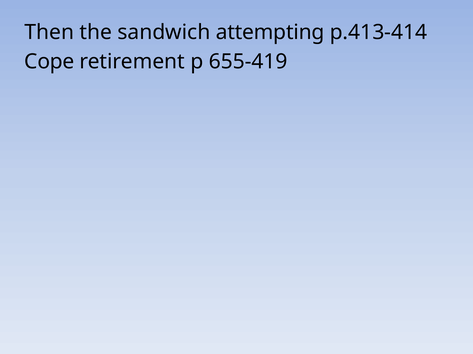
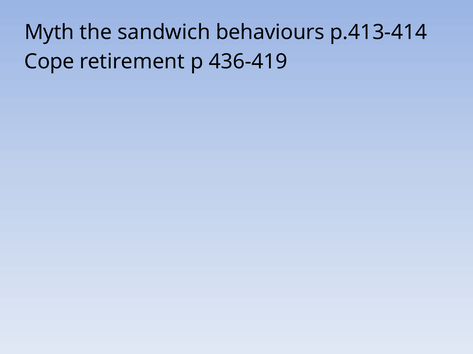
Then: Then -> Myth (49, 32)
attempting: attempting -> behaviours (270, 32)
655-419: 655-419 -> 436-419 (248, 62)
